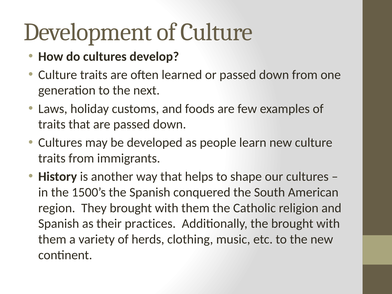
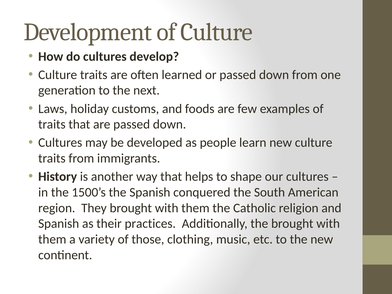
herds: herds -> those (148, 239)
